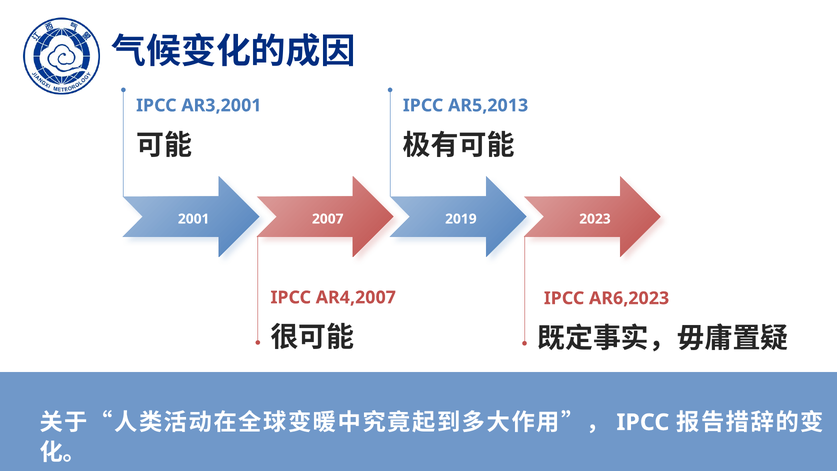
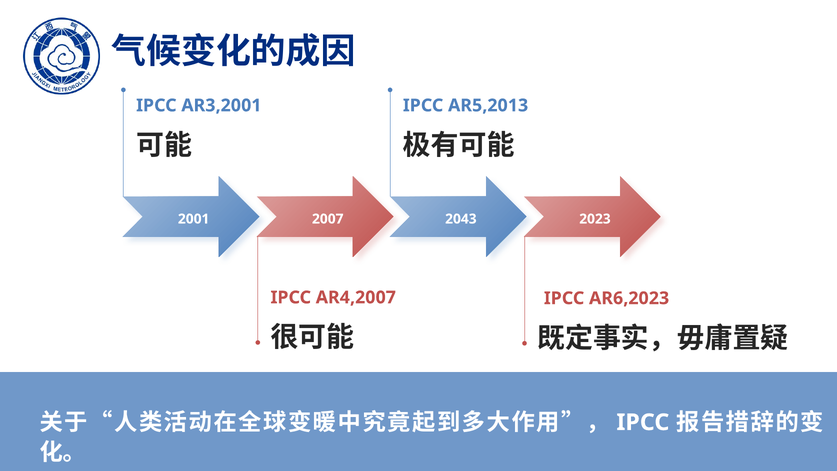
2019: 2019 -> 2043 (461, 219)
